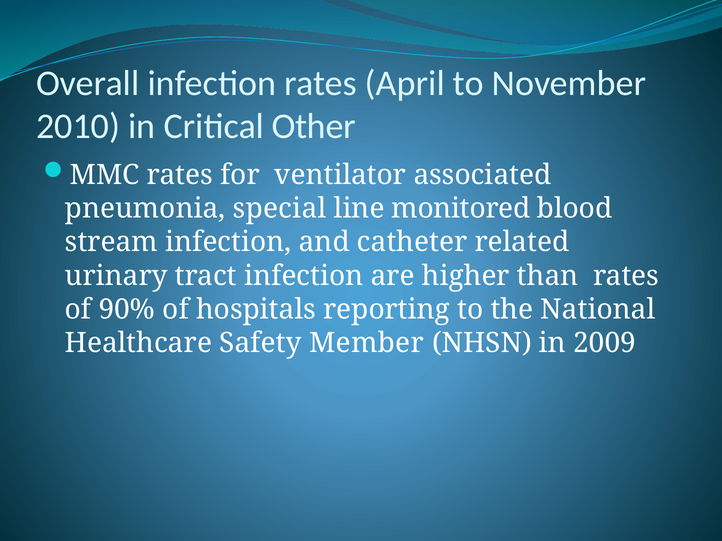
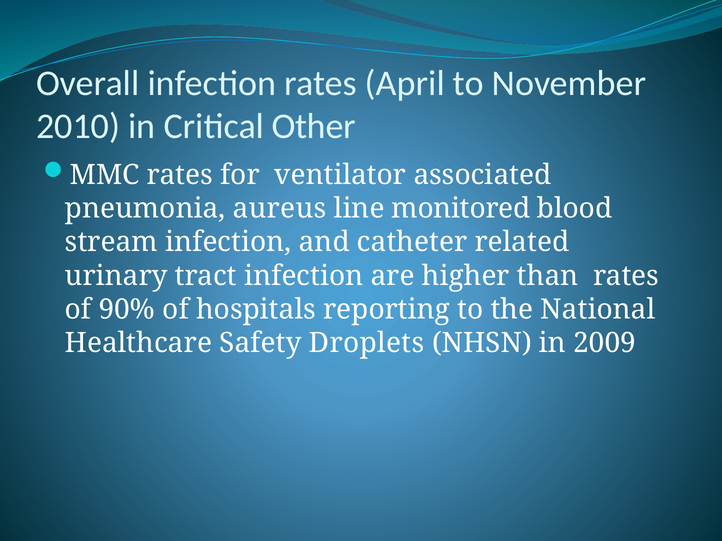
special: special -> aureus (280, 209)
Member: Member -> Droplets (367, 343)
